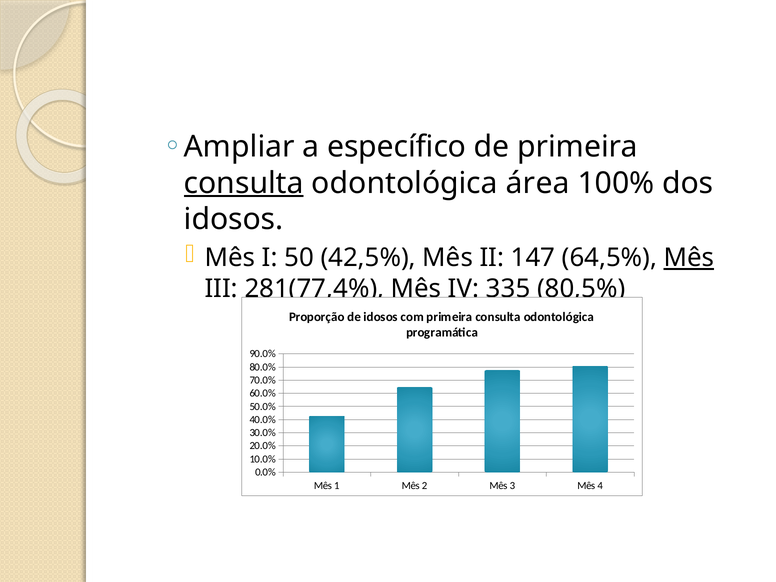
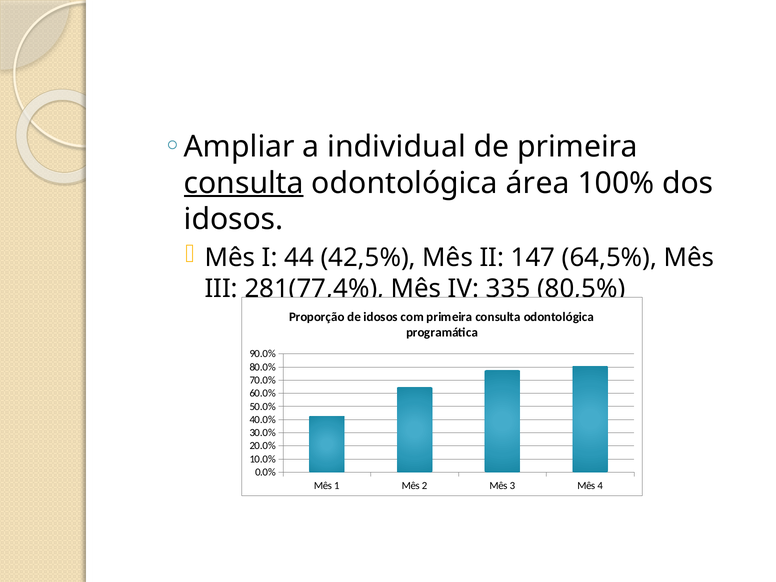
específico: específico -> individual (397, 147)
50: 50 -> 44 (299, 258)
Mês underline: present -> none (689, 258)
